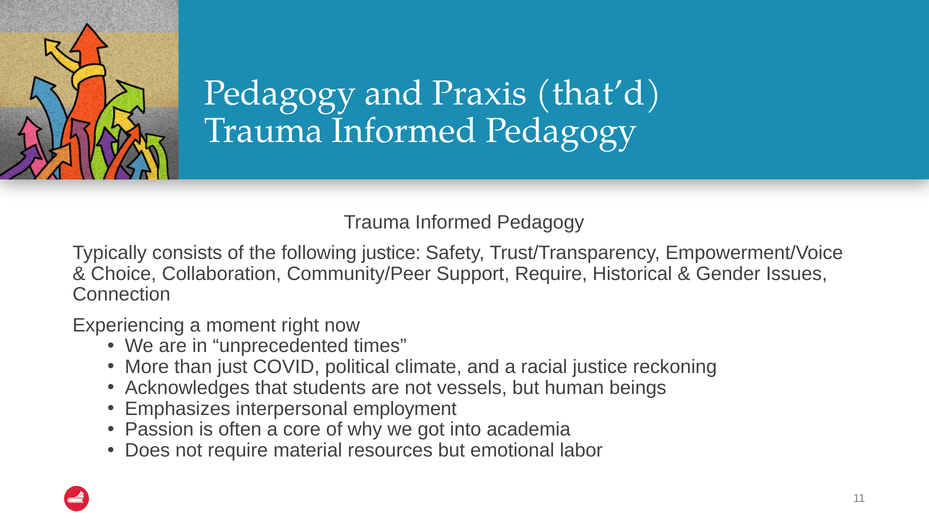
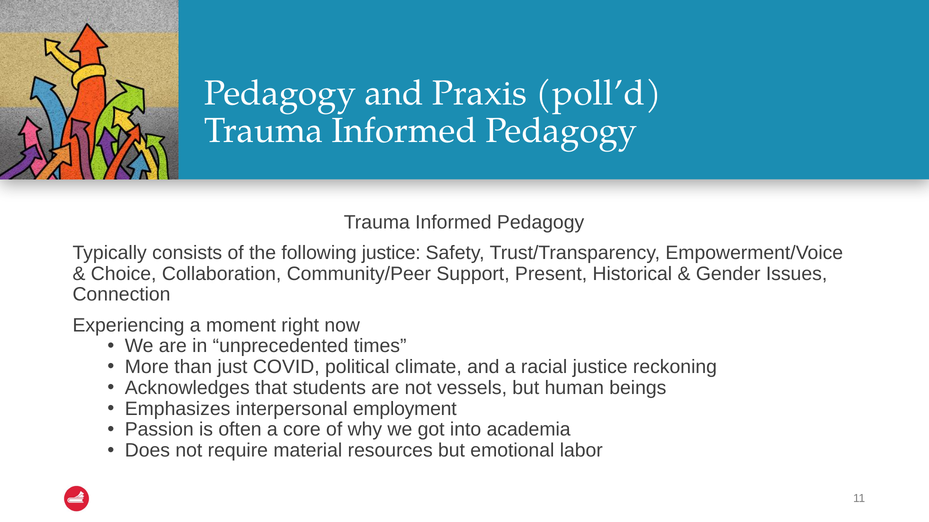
that’d: that’d -> poll’d (599, 93)
Support Require: Require -> Present (551, 274)
